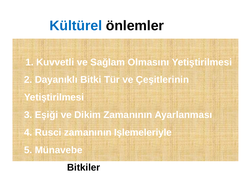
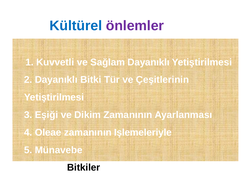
önlemler colour: black -> purple (135, 26)
Sağlam Olmasını: Olmasını -> Dayanıklı (149, 62)
Rusci: Rusci -> Oleae (48, 133)
